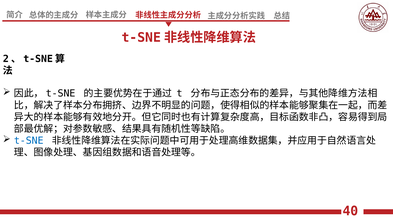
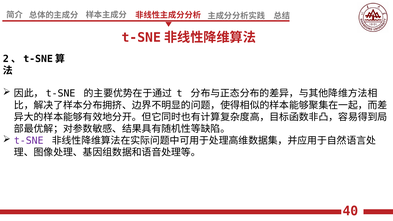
t-SNE colour: blue -> purple (29, 141)
